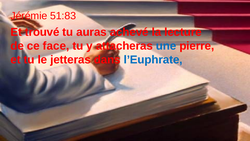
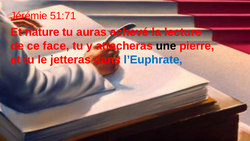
51:83: 51:83 -> 51:71 (63, 16)
trouvé: trouvé -> nature (42, 32)
une colour: blue -> black (166, 46)
